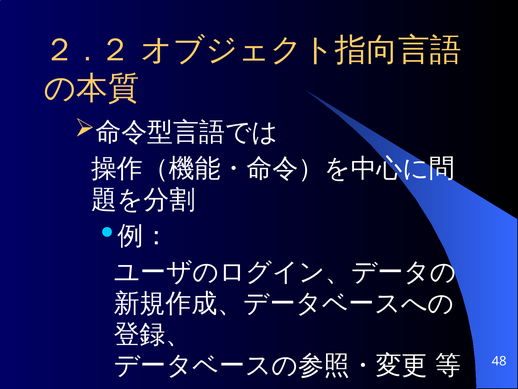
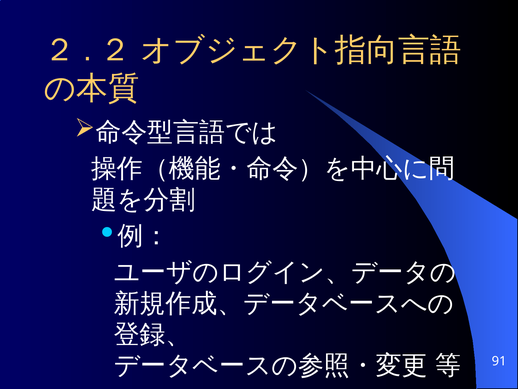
48: 48 -> 91 (499, 361)
